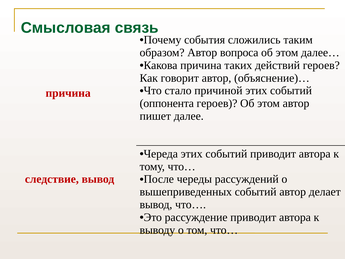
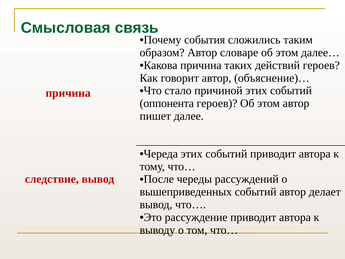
вопроса: вопроса -> словаре (239, 52)
